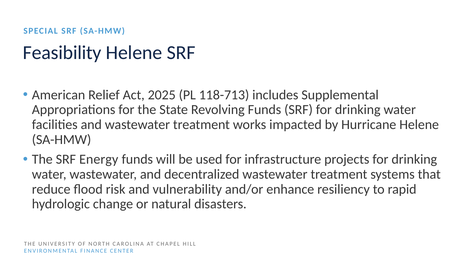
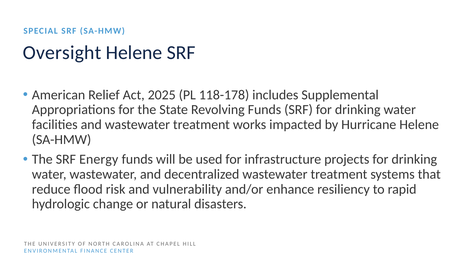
Feasibility: Feasibility -> Oversight (62, 53)
118-713: 118-713 -> 118-178 (224, 95)
